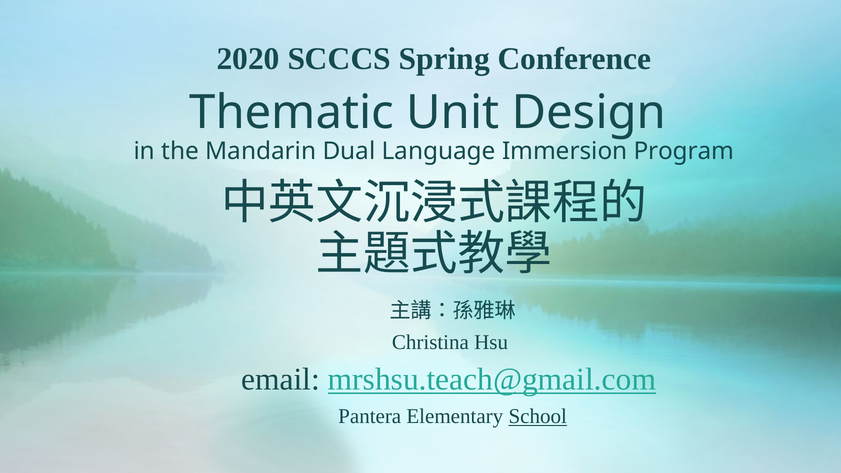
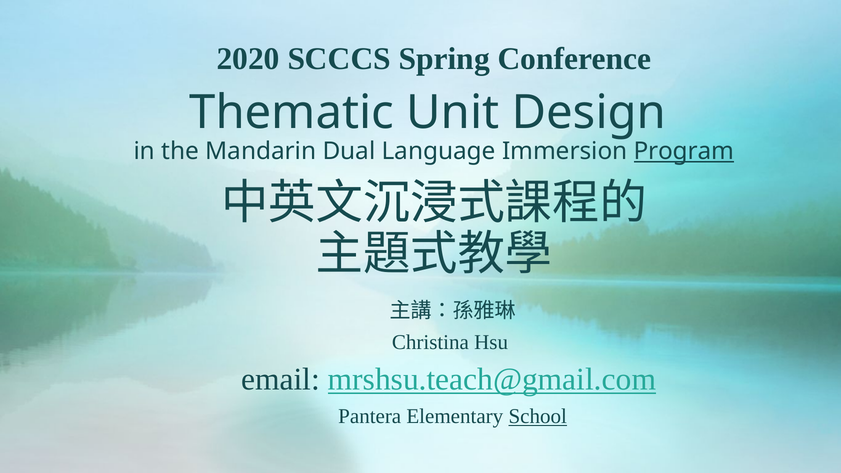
Program underline: none -> present (684, 151)
